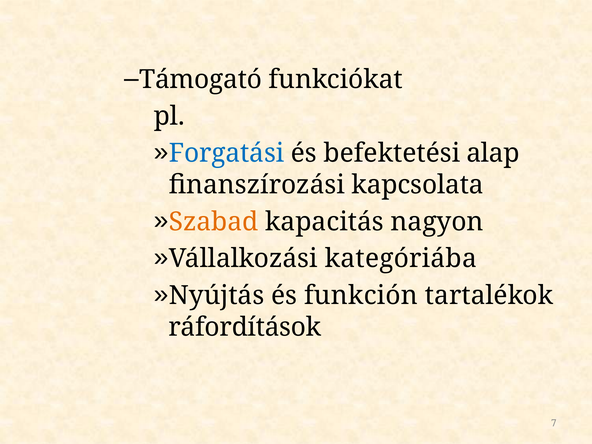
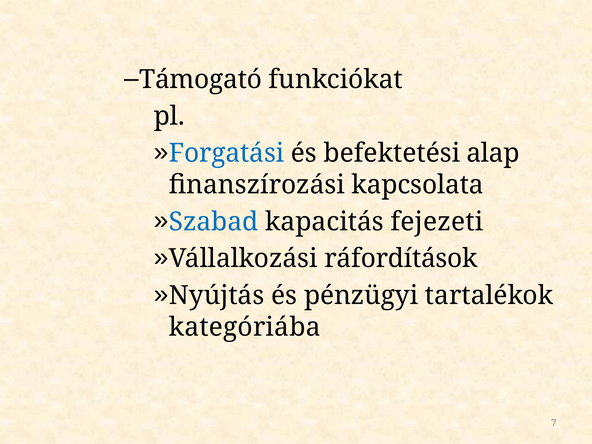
Szabad colour: orange -> blue (214, 222)
nagyon: nagyon -> fejezeti (437, 222)
kategóriába: kategóriába -> ráfordítások (401, 259)
funkción: funkción -> pénzügyi (361, 295)
ráfordítások: ráfordítások -> kategóriába (245, 327)
